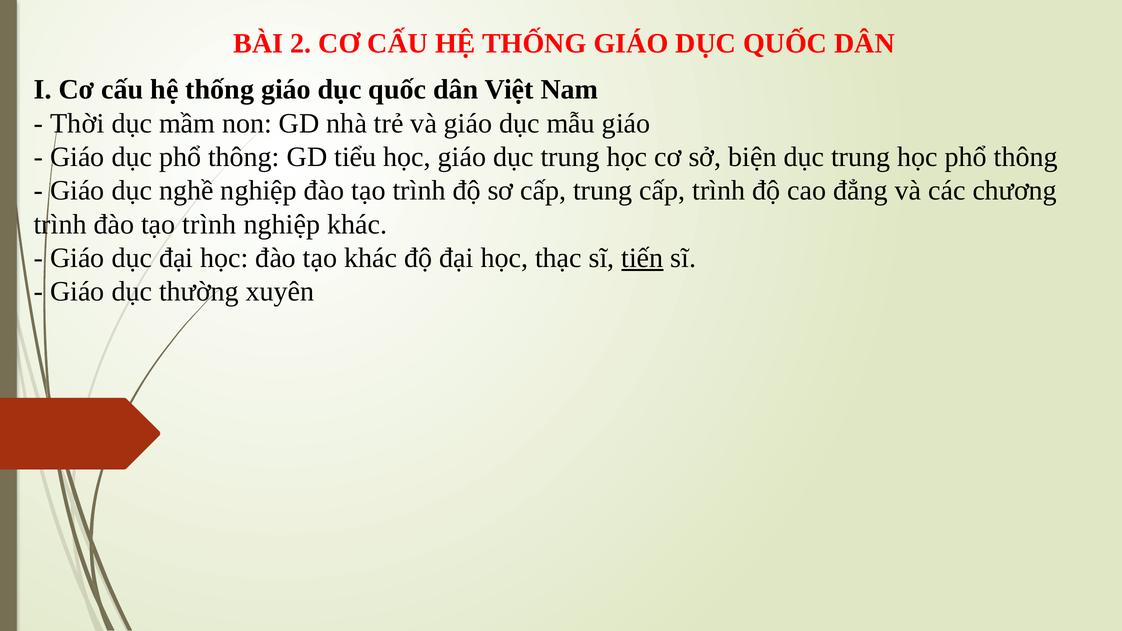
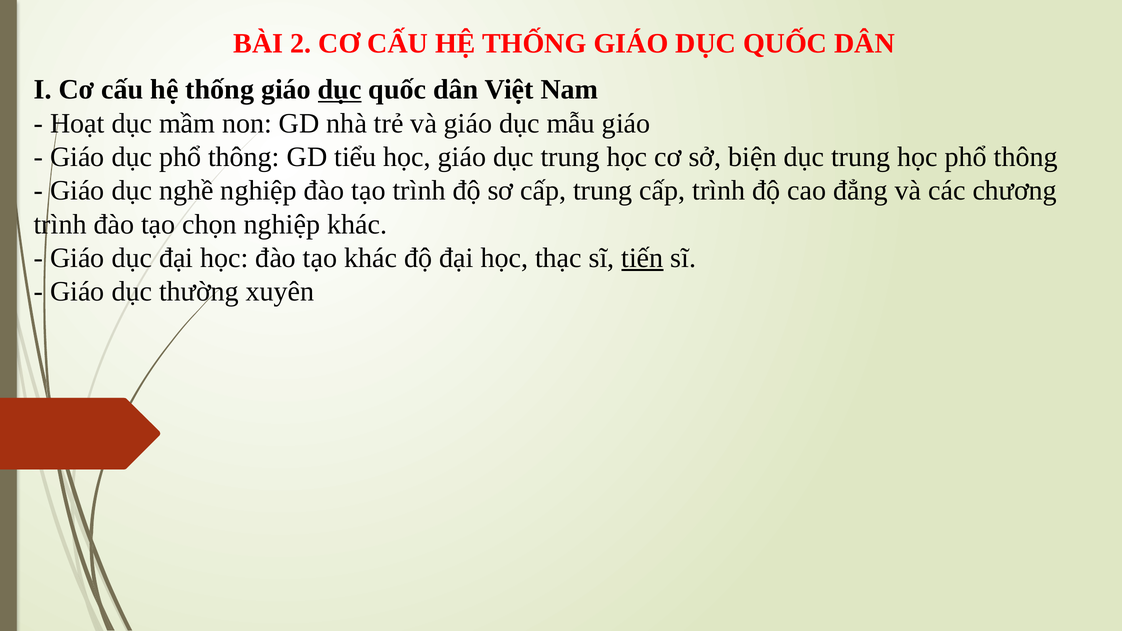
dục underline: none -> present (340, 90)
Thời: Thời -> Hoạt (77, 123)
trình đào tạo trình: trình -> chọn (210, 224)
